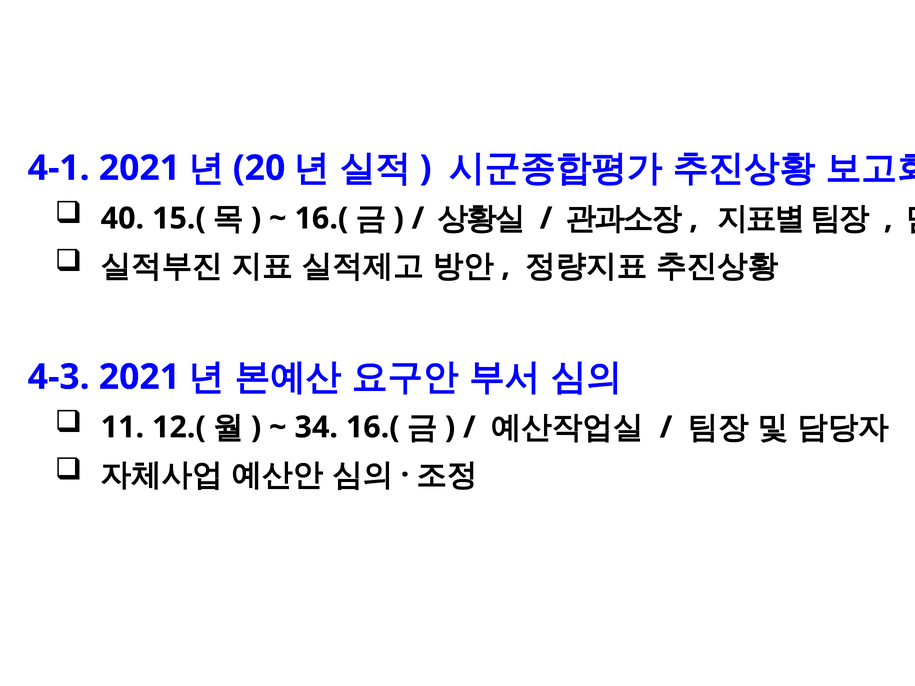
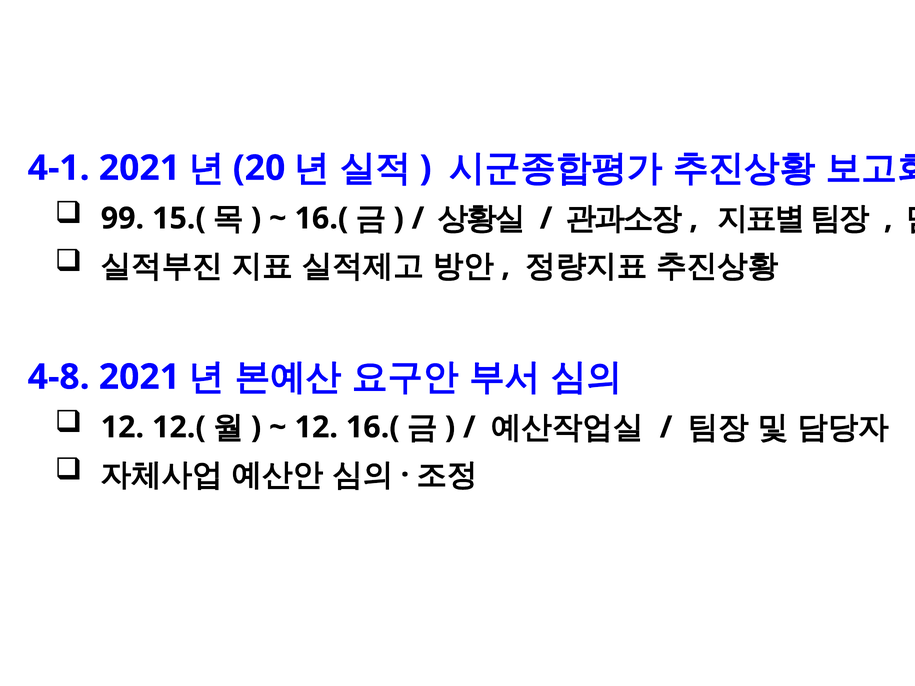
40: 40 -> 99 (122, 218)
4-3: 4-3 -> 4-8 (59, 377)
11: 11 -> 12 (122, 427)
34: 34 -> 12 (316, 427)
